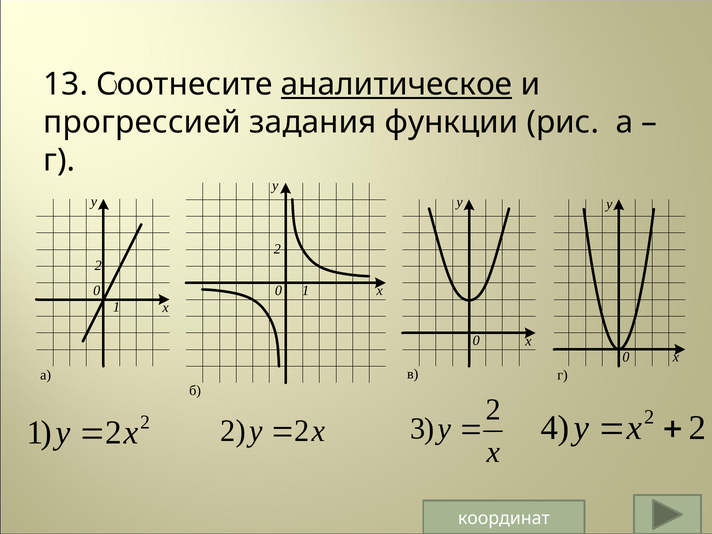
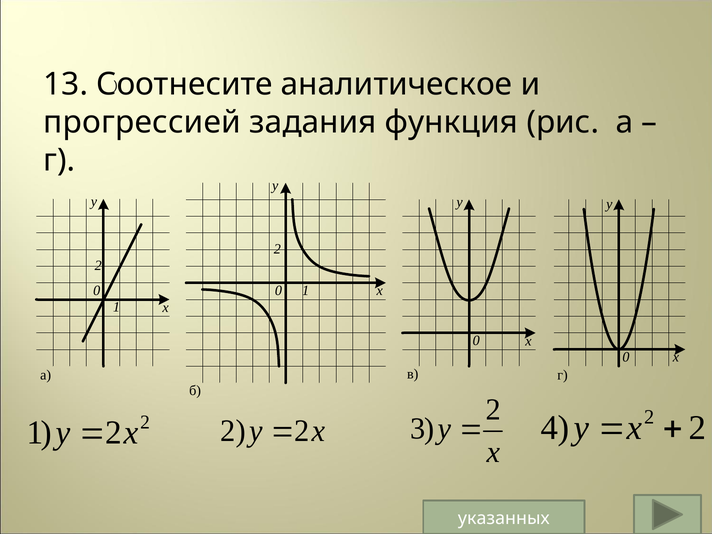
аналитическое underline: present -> none (397, 84)
функции: функции -> функция (452, 122)
координат: координат -> указанных (504, 519)
